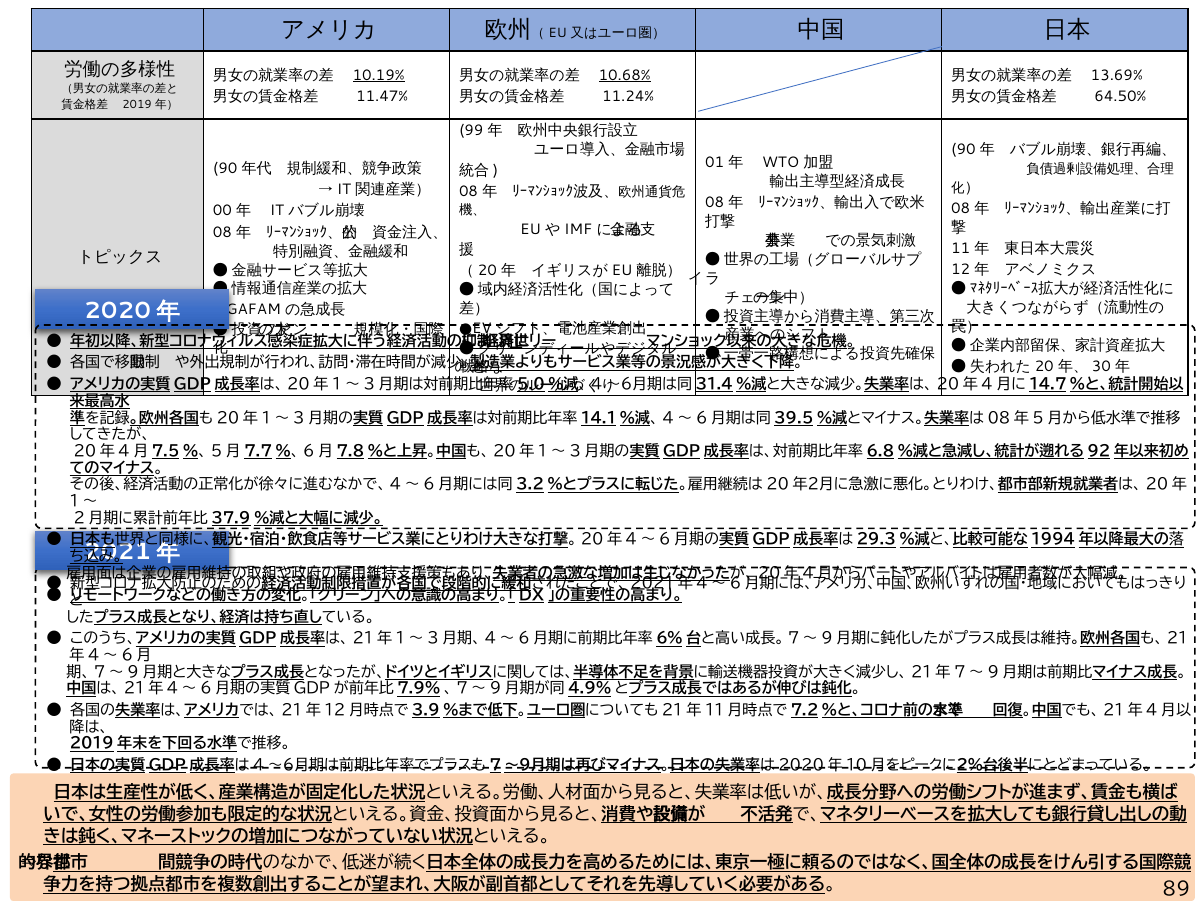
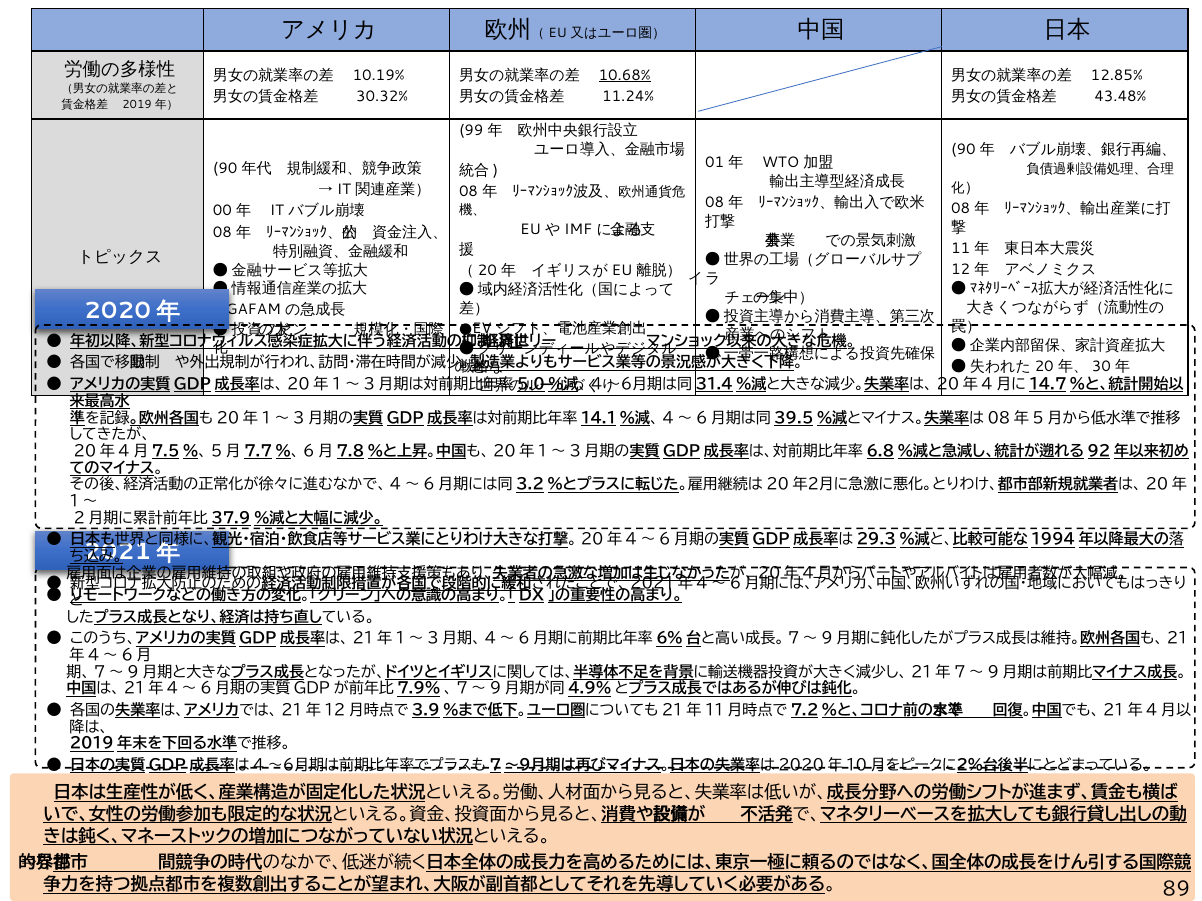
10.19% underline: present -> none (379, 75)
13.69%: 13.69% -> 12.85% (1117, 75)
11.47%: 11.47% -> 30.32% (382, 96)
64.50%: 64.50% -> 43.48% (1120, 96)
